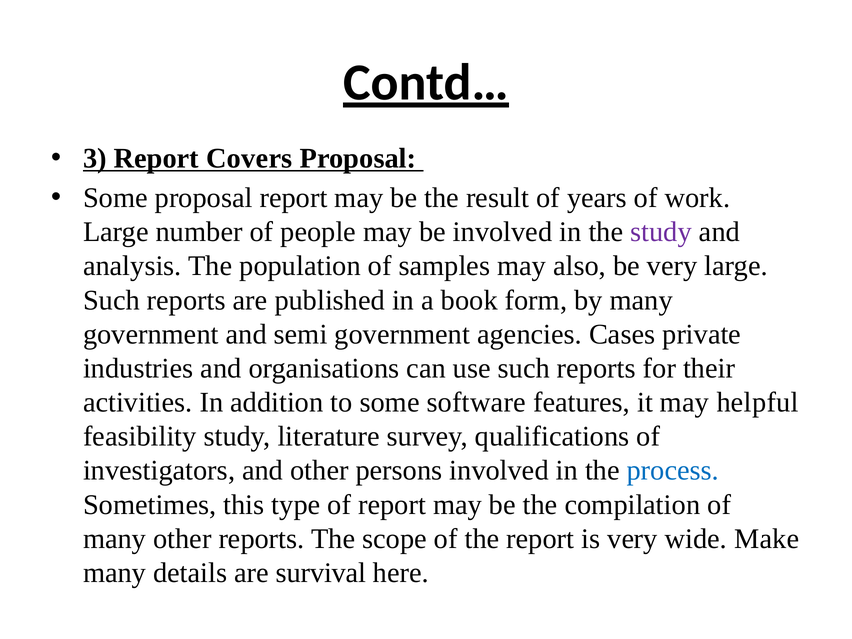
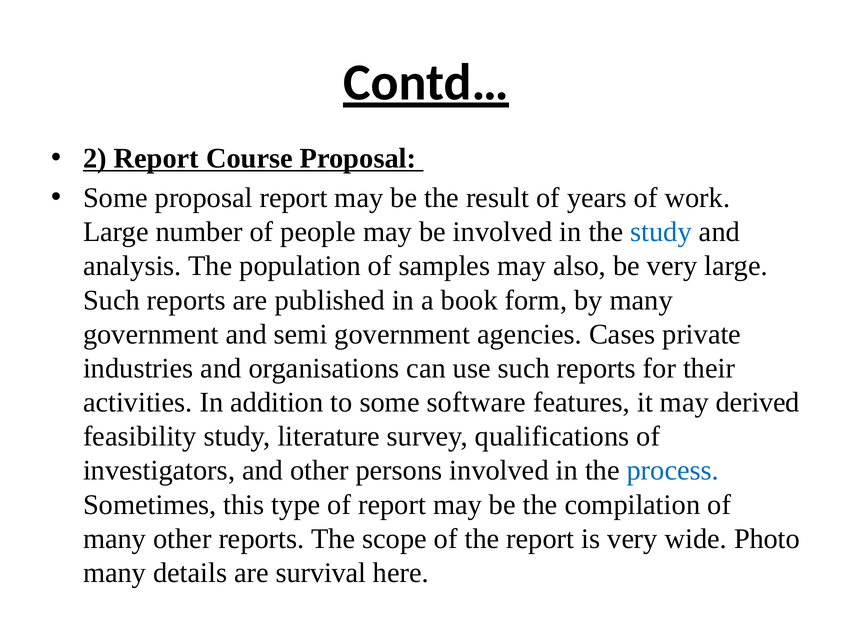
3: 3 -> 2 (95, 158)
Covers: Covers -> Course (249, 158)
study colour: purple -> blue (661, 232)
helpful: helpful -> derived (758, 402)
Make: Make -> Photo (767, 539)
